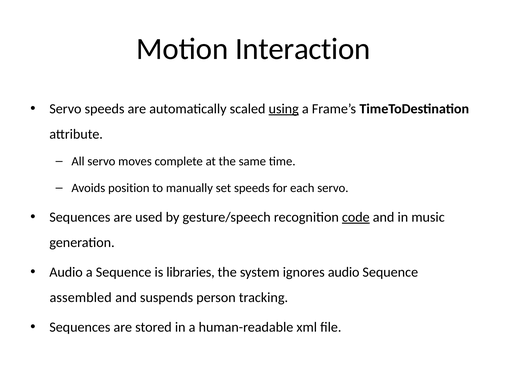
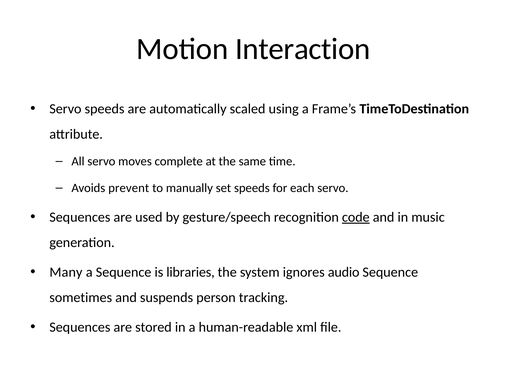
using underline: present -> none (284, 109)
position: position -> prevent (129, 188)
Audio: Audio -> Many (66, 273)
assembled: assembled -> sometimes (81, 298)
